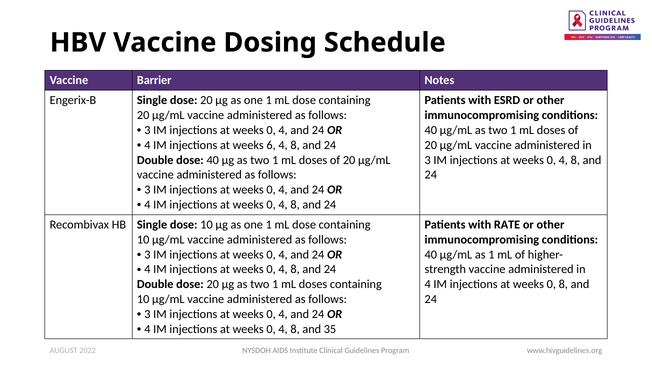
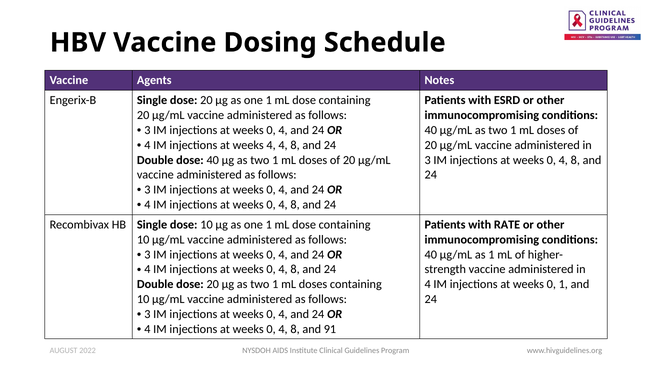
Barrier: Barrier -> Agents (154, 80)
weeks 6: 6 -> 4 (271, 145)
0 8: 8 -> 1 (563, 284)
35: 35 -> 91 (330, 329)
